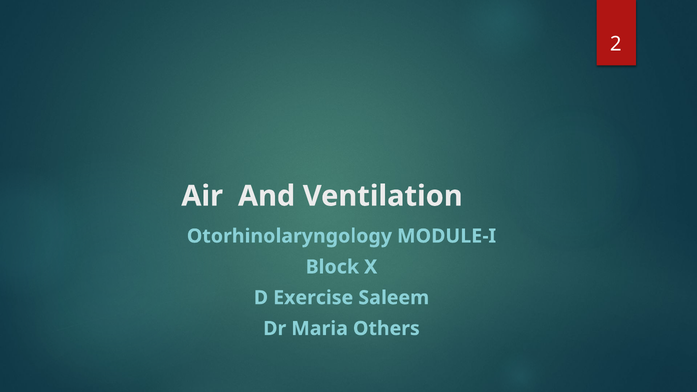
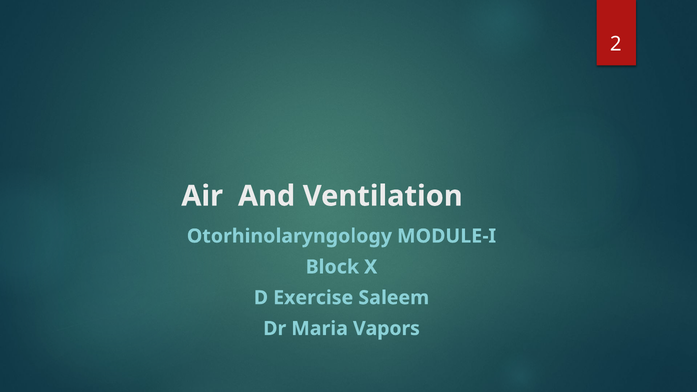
Others: Others -> Vapors (386, 329)
